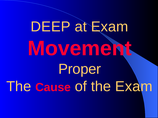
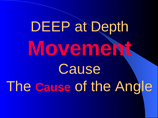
at Exam: Exam -> Depth (110, 27)
Proper: Proper -> Cause (80, 69)
the Exam: Exam -> Angle (134, 87)
